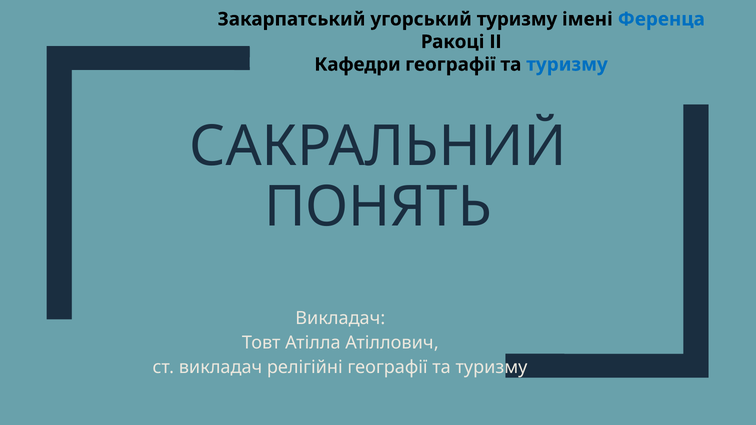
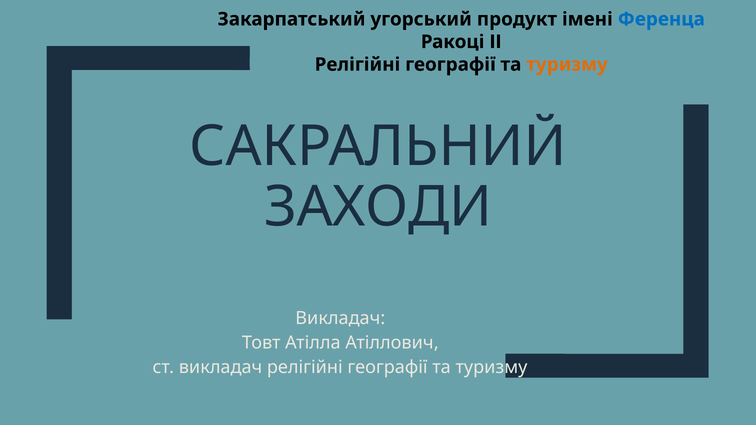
угорський туризму: туризму -> продукт (517, 19)
Кафедри: Кафедри -> Релігійні (358, 65)
туризму colour: blue -> orange (567, 65)
ПОНЯТЬ: ПОНЯТЬ -> ЗАХОДИ (378, 207)
